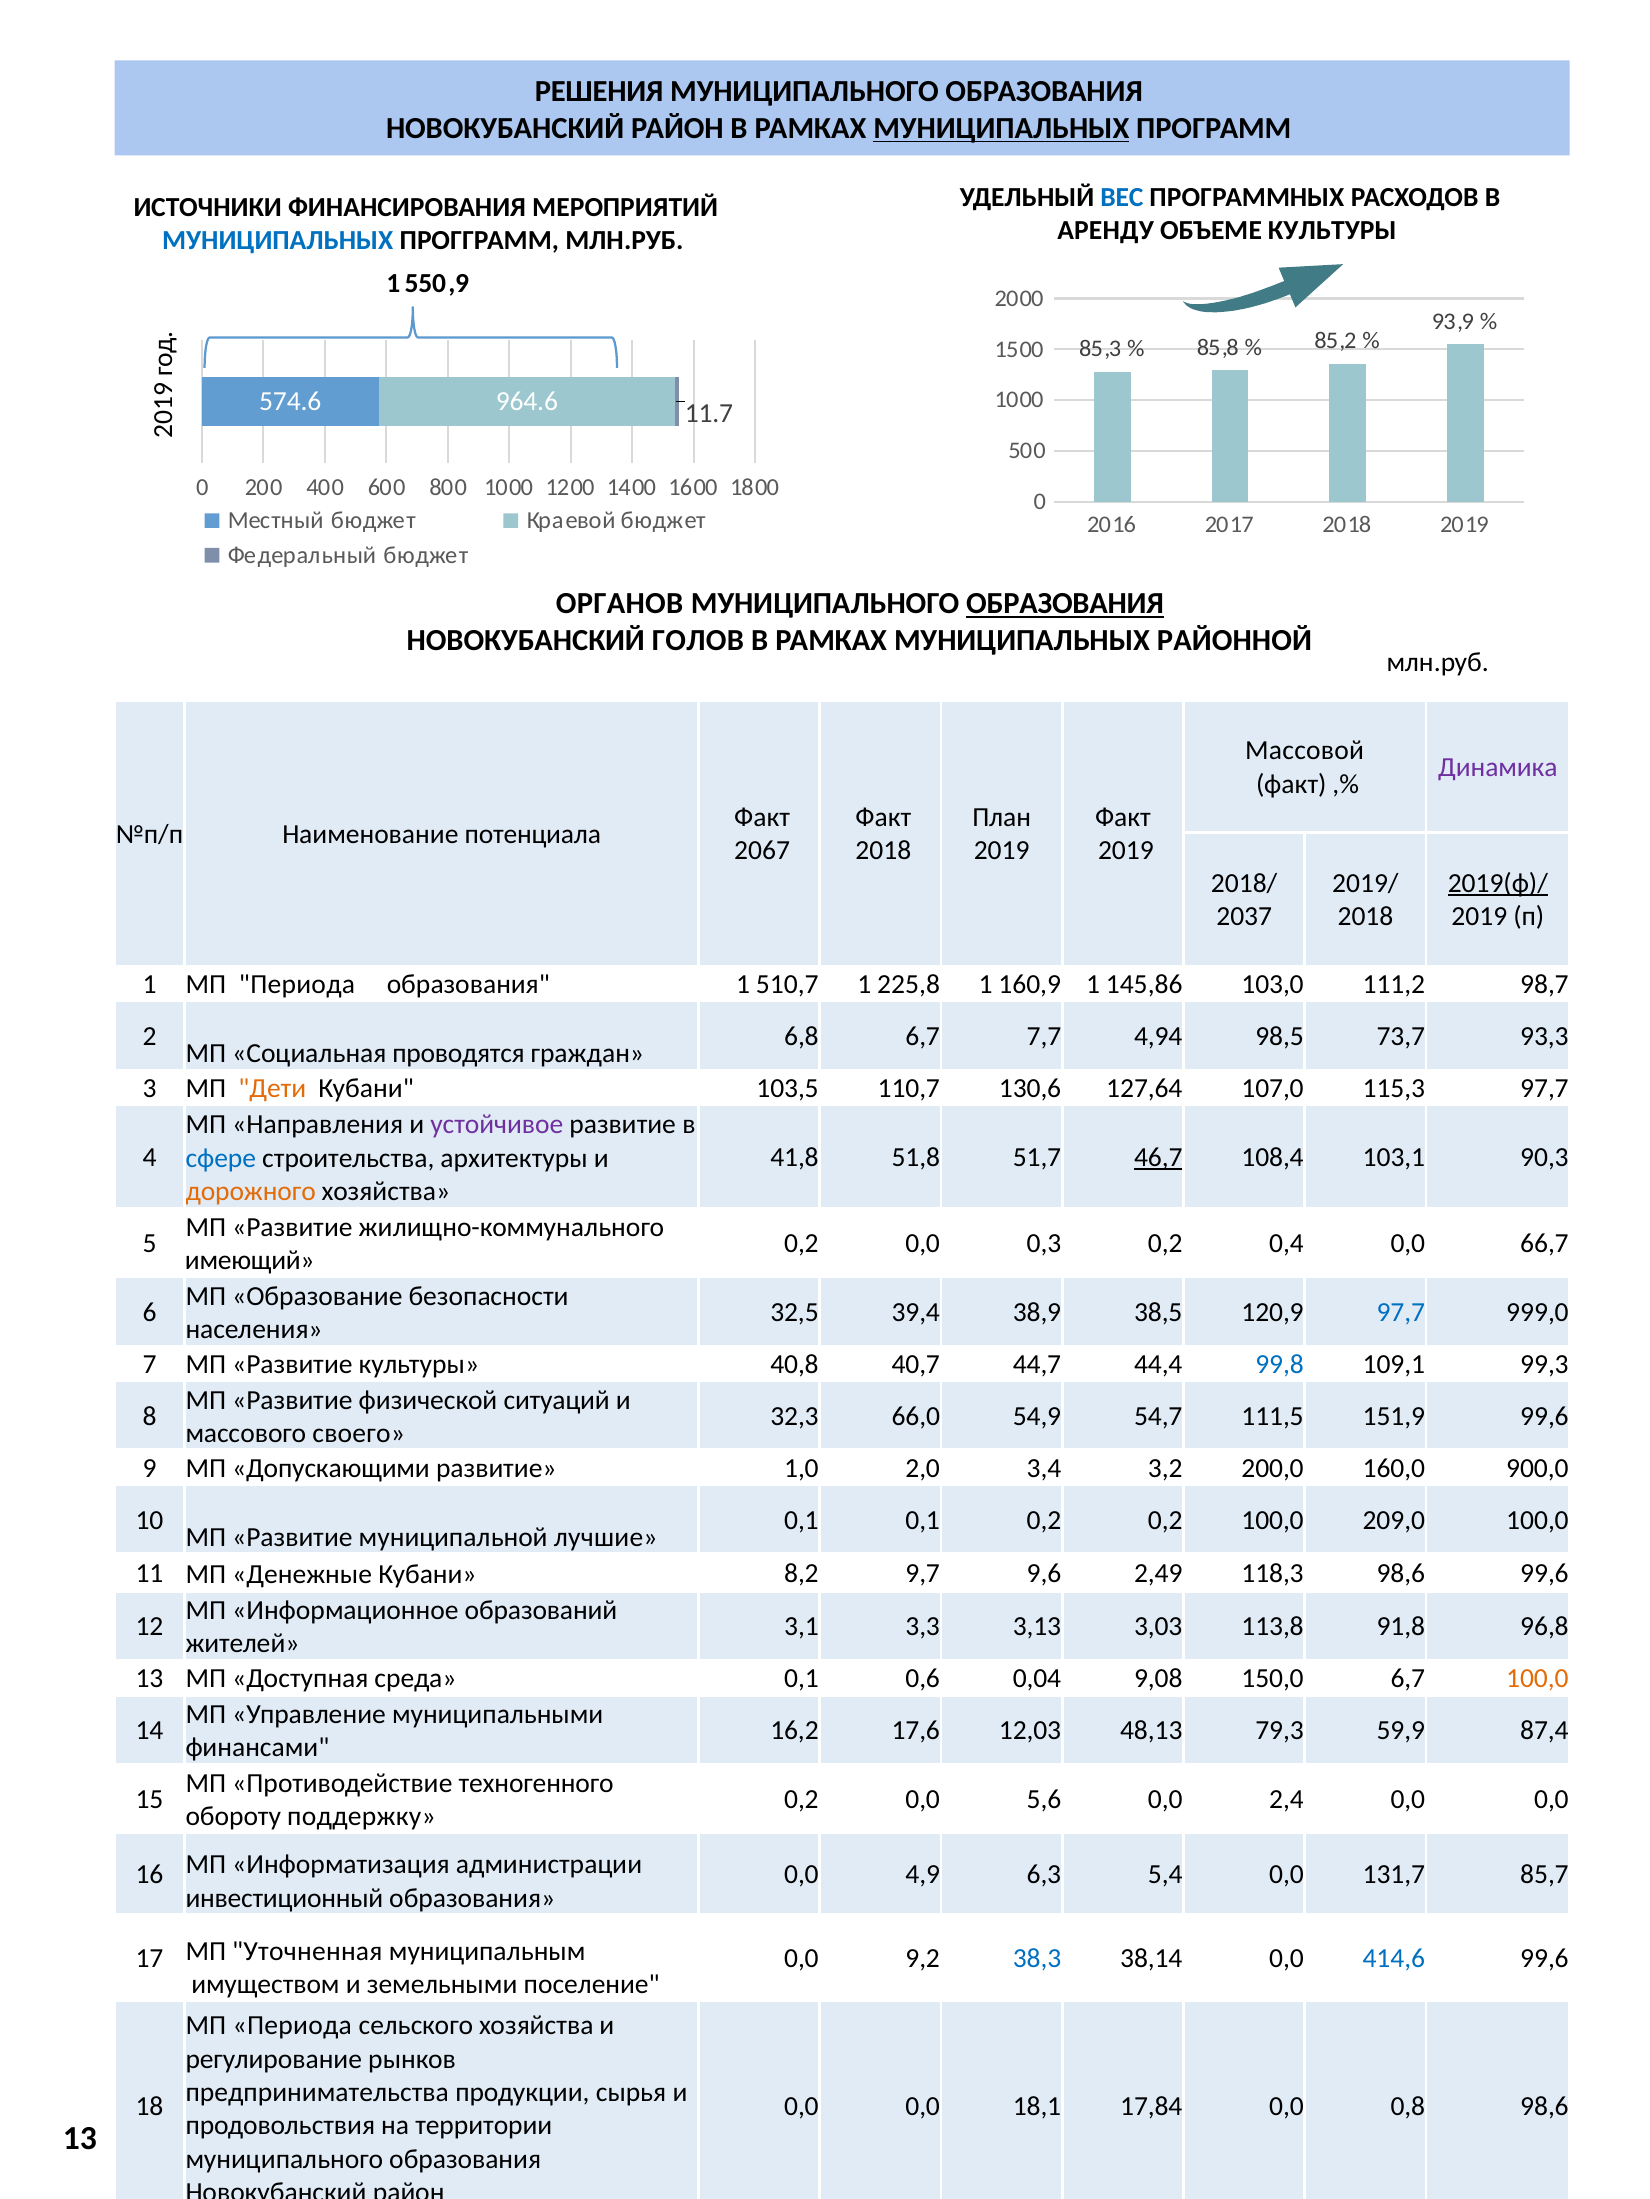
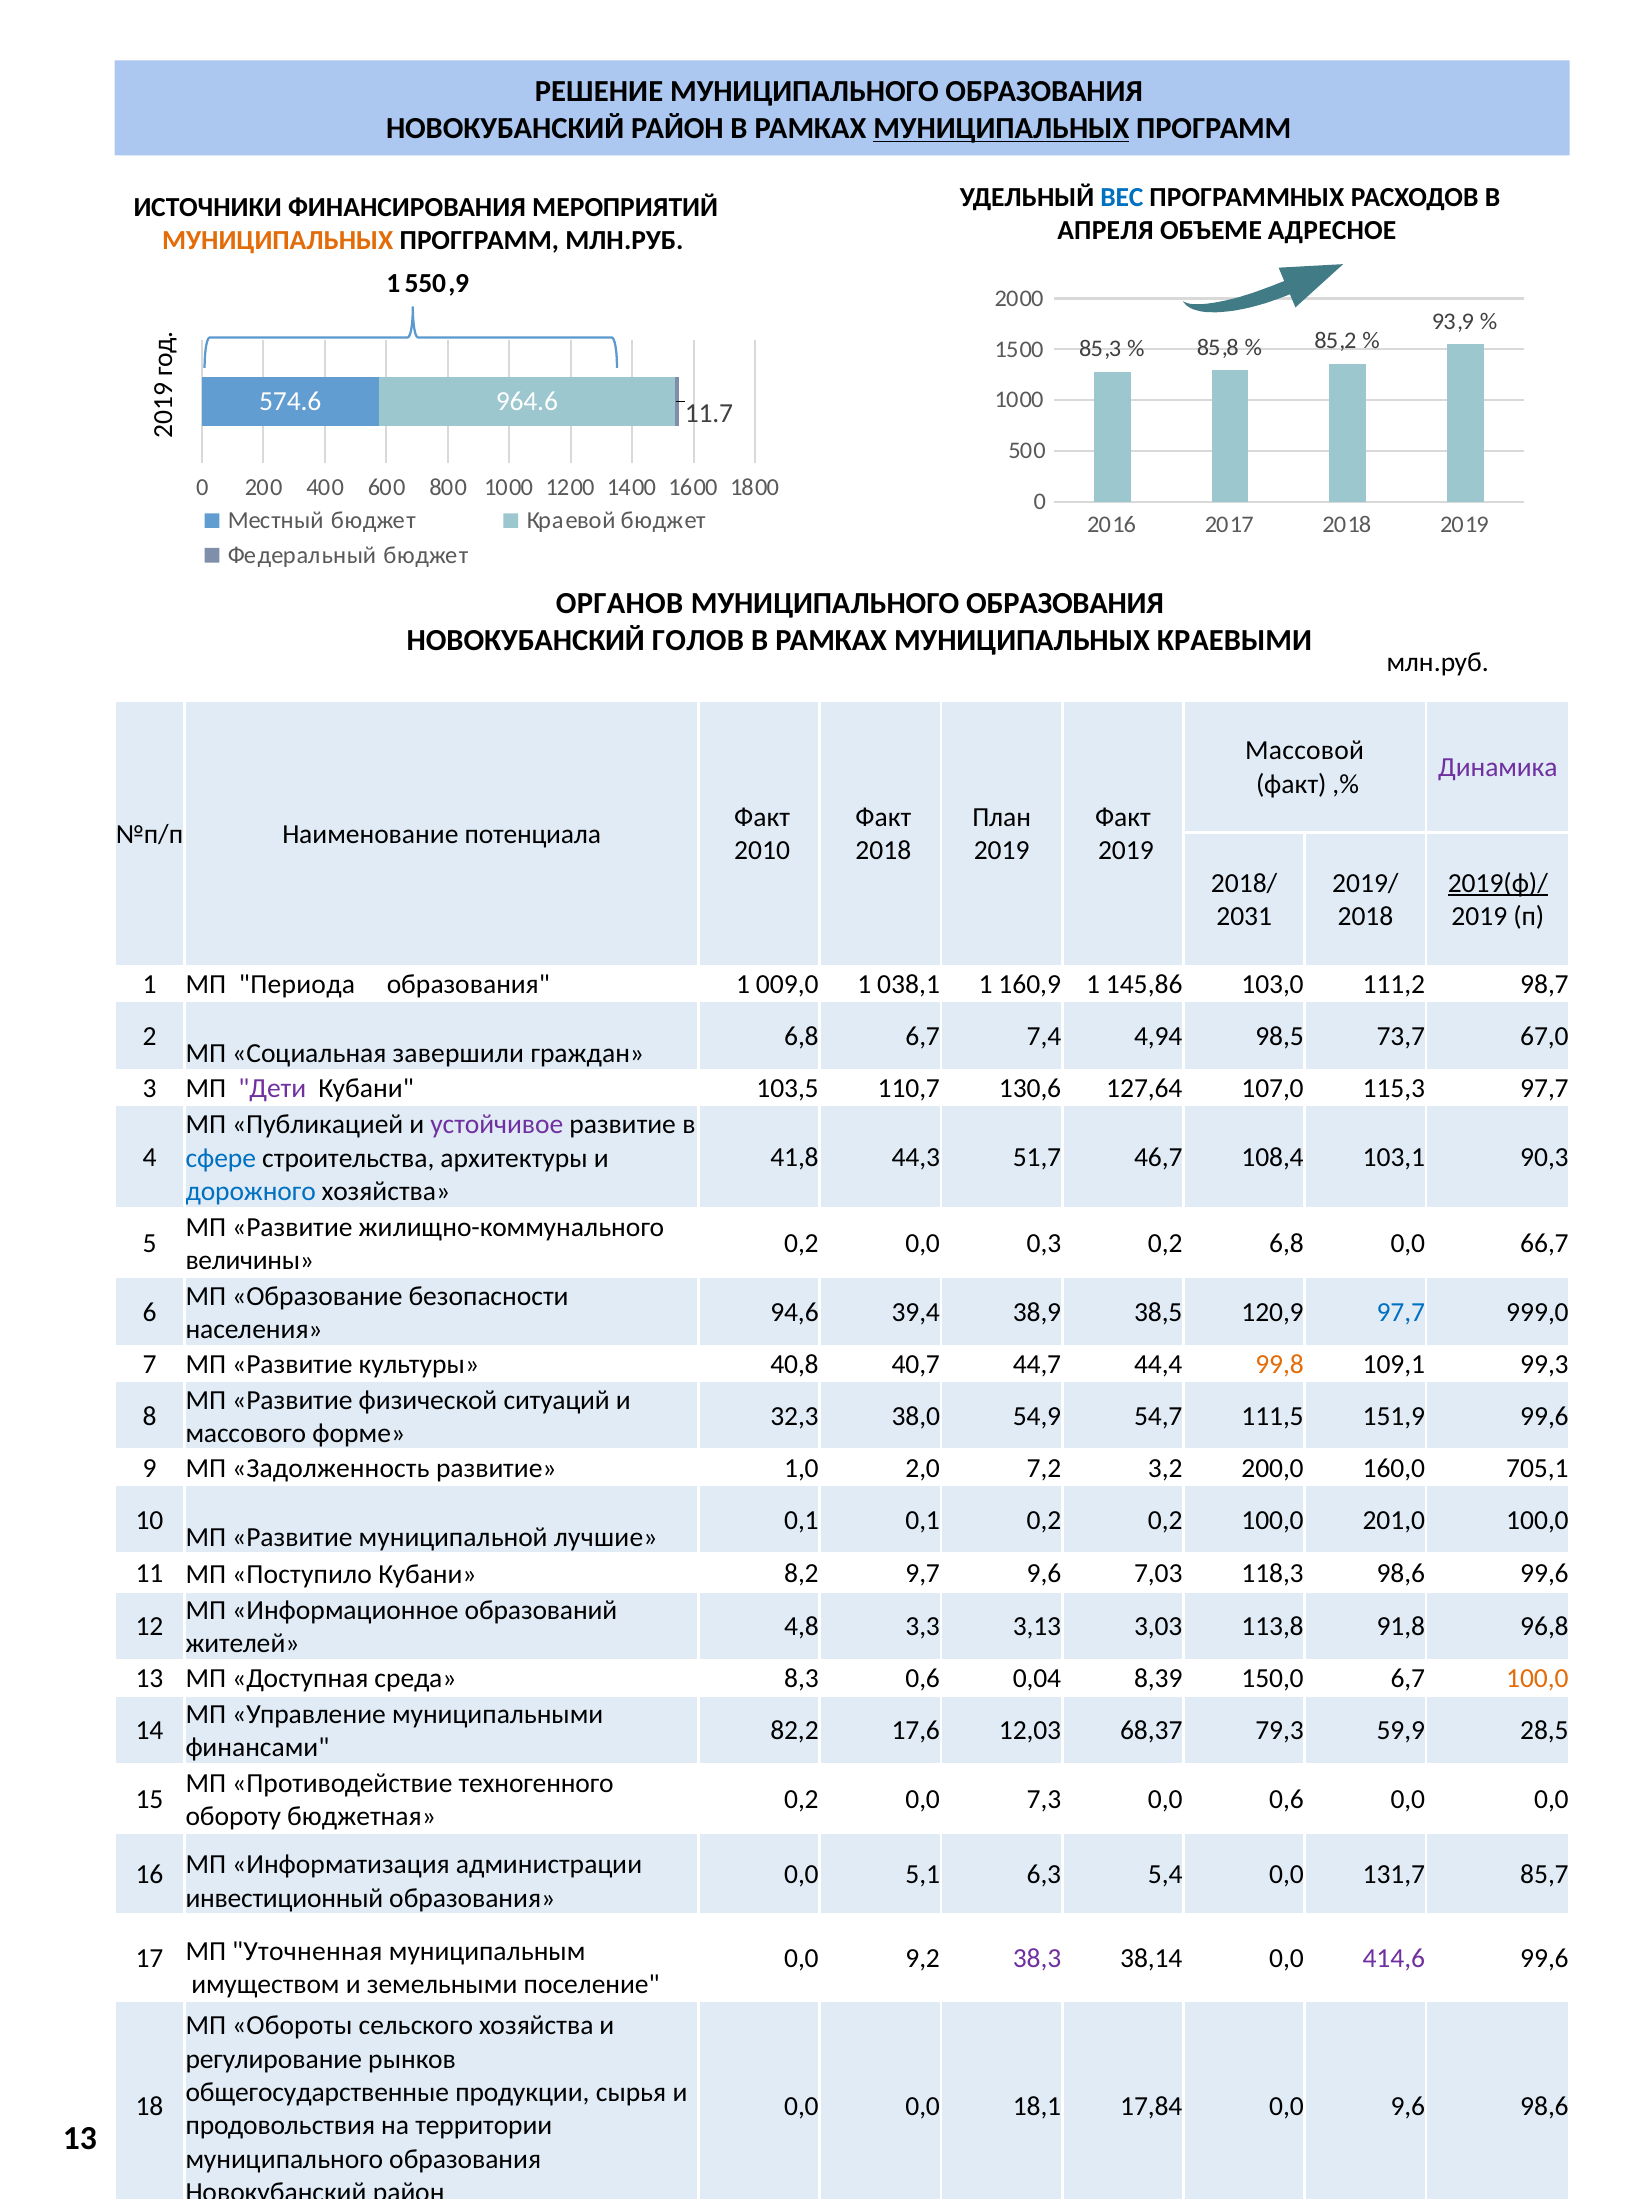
РЕШЕНИЯ: РЕШЕНИЯ -> РЕШЕНИЕ (599, 92)
АРЕНДУ: АРЕНДУ -> АПРЕЛЯ (1106, 230)
ОБЪЕМЕ КУЛЬТУРЫ: КУЛЬТУРЫ -> АДРЕСНОЕ (1332, 230)
МУНИЦИПАЛЬНЫХ colour: blue -> orange (278, 240)
ОБРАЗОВАНИЯ underline: present -> none (1065, 604)
РАЙОННОЙ: РАЙОННОЙ -> КРАЕВЫМИ (1235, 641)
2067: 2067 -> 2010 (762, 851)
2037: 2037 -> 2031 (1244, 917)
510,7: 510,7 -> 009,0 (787, 985)
225,8: 225,8 -> 038,1 (909, 985)
7,7: 7,7 -> 7,4 (1044, 1037)
93,3: 93,3 -> 67,0 (1544, 1037)
проводятся: проводятся -> завершили (458, 1054)
Дети colour: orange -> purple (272, 1089)
Направления: Направления -> Публикацией (318, 1125)
51,8: 51,8 -> 44,3 (916, 1158)
46,7 underline: present -> none (1158, 1158)
дорожного colour: orange -> blue (251, 1192)
0,2 0,4: 0,4 -> 6,8 (1287, 1244)
имеющий: имеющий -> величины (250, 1261)
32,5: 32,5 -> 94,6 (794, 1313)
99,8 colour: blue -> orange (1280, 1365)
66,0: 66,0 -> 38,0 (916, 1417)
своего: своего -> форме (359, 1434)
Допускающими: Допускающими -> Задолженность (331, 1469)
3,4: 3,4 -> 7,2 (1044, 1469)
900,0: 900,0 -> 705,1 (1537, 1469)
209,0: 209,0 -> 201,0 (1394, 1521)
Денежные: Денежные -> Поступило (302, 1576)
2,49: 2,49 -> 7,03 (1158, 1574)
3,1: 3,1 -> 4,8 (801, 1627)
среда 0,1: 0,1 -> 8,3 (801, 1679)
9,08: 9,08 -> 8,39 (1158, 1679)
16,2: 16,2 -> 82,2 (794, 1731)
48,13: 48,13 -> 68,37 (1151, 1731)
87,4: 87,4 -> 28,5 (1544, 1731)
5,6: 5,6 -> 7,3 (1044, 1800)
0,0 2,4: 2,4 -> 0,6 (1287, 1800)
поддержку: поддержку -> бюджетная (362, 1817)
4,9: 4,9 -> 5,1 (923, 1875)
38,3 colour: blue -> purple (1037, 1959)
414,6 colour: blue -> purple (1394, 1959)
Периода: Периода -> Обороты (292, 2027)
предпринимательства: предпринимательства -> общегосударственные (317, 2093)
0,0 0,8: 0,8 -> 9,6 (1408, 2107)
